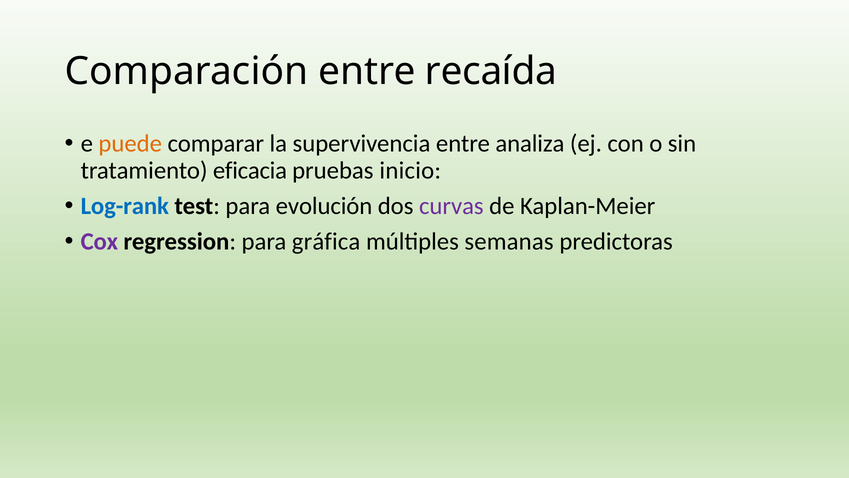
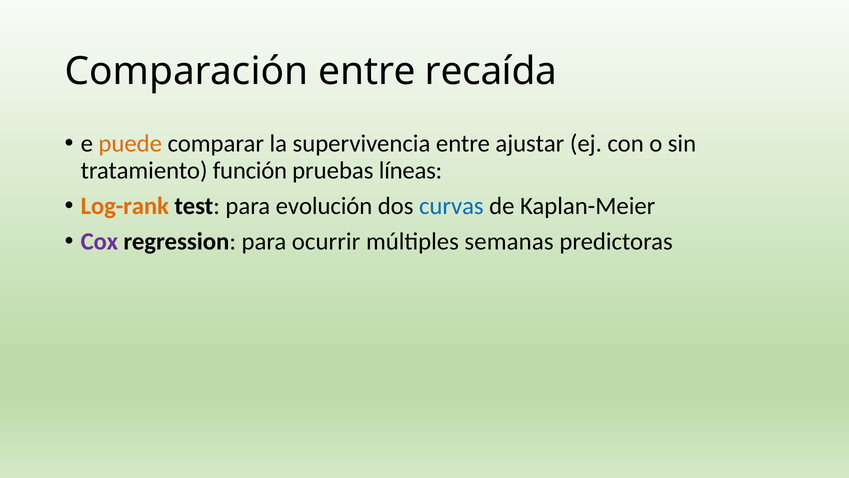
analiza: analiza -> ajustar (530, 144)
eficacia: eficacia -> función (250, 170)
inicio: inicio -> líneas (411, 170)
Log-rank colour: blue -> orange (125, 206)
curvas colour: purple -> blue (451, 206)
gráfica: gráfica -> ocurrir (326, 241)
